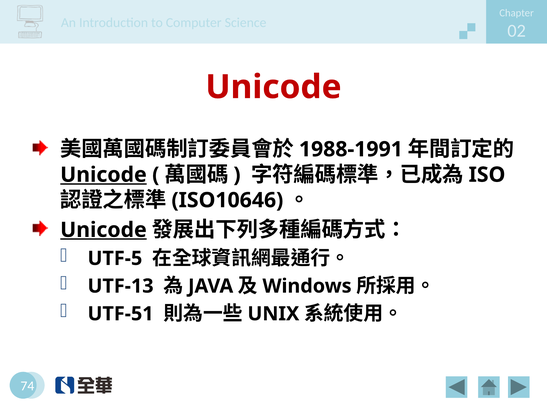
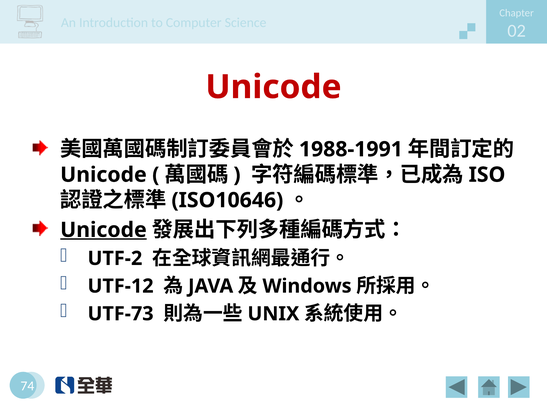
Unicode underline: present -> none (103, 175)
UTF-5: UTF-5 -> UTF-2 (115, 259)
UTF-13: UTF-13 -> UTF-12 (121, 286)
UTF-51: UTF-51 -> UTF-73 (121, 314)
